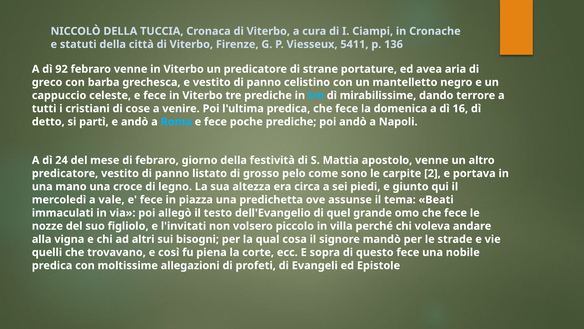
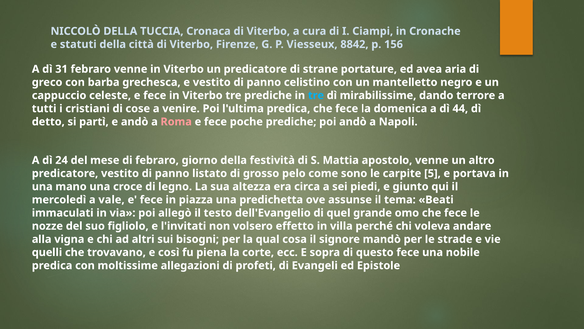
5411: 5411 -> 8842 (354, 44)
136: 136 -> 156 (394, 44)
92: 92 -> 31 (62, 69)
16: 16 -> 44 (460, 108)
Roma colour: light blue -> pink (176, 122)
2: 2 -> 5 (432, 173)
piccolo: piccolo -> effetto (295, 226)
